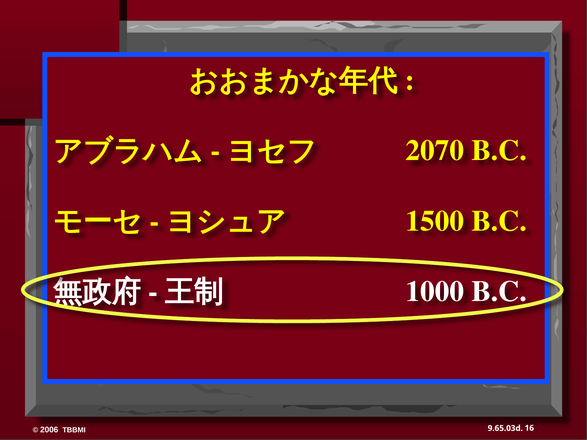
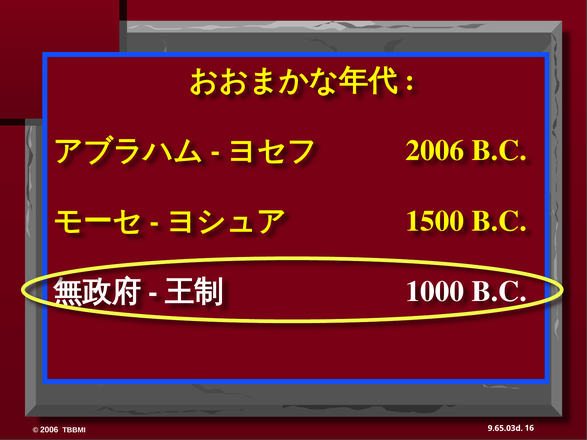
2070: 2070 -> 2006 (435, 151)
